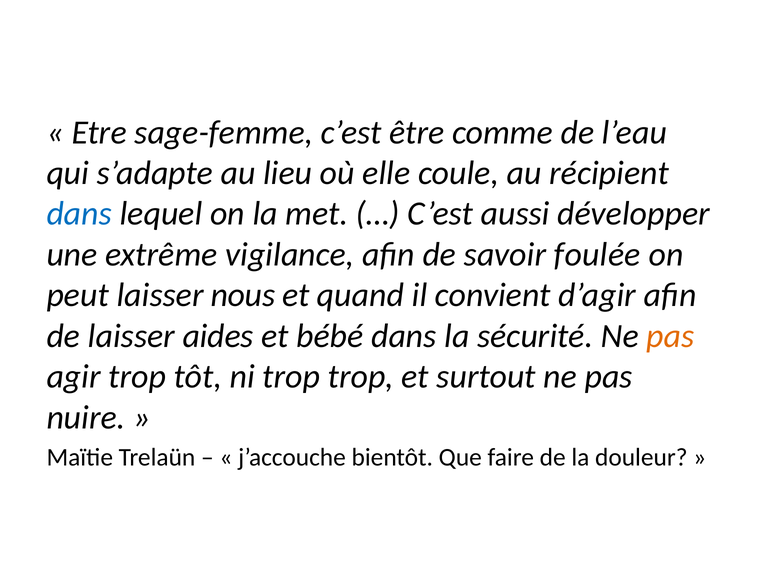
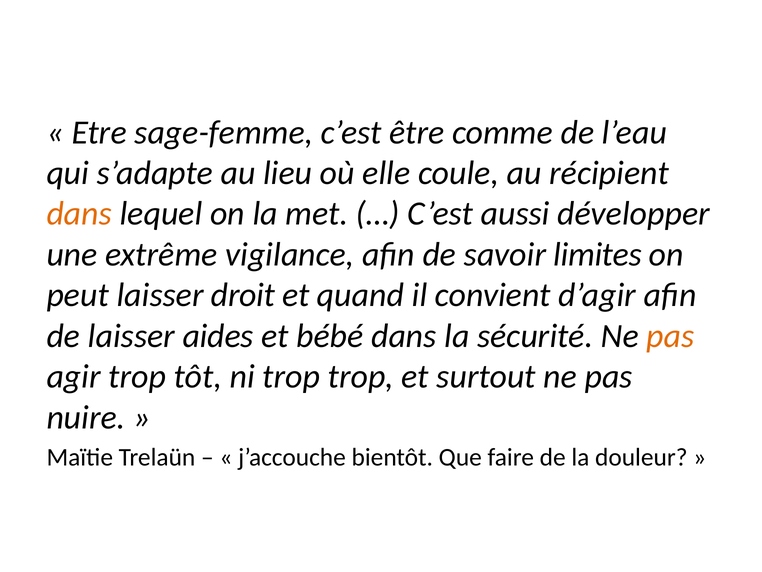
dans colour: blue -> orange (79, 214)
foulée: foulée -> limites (598, 254)
nous: nous -> droit (243, 295)
